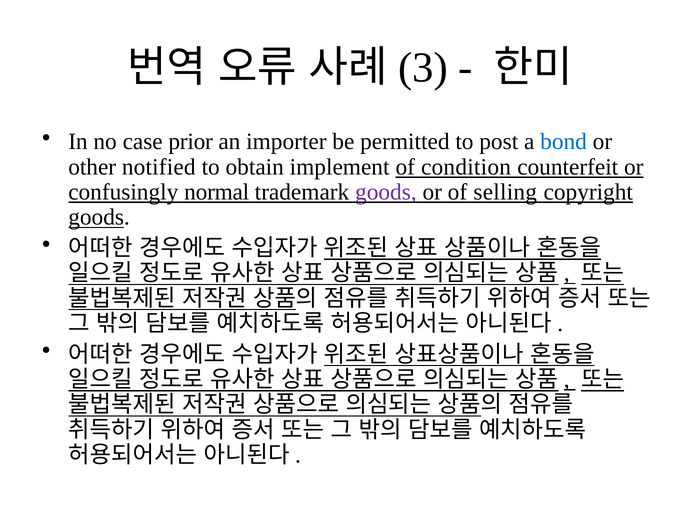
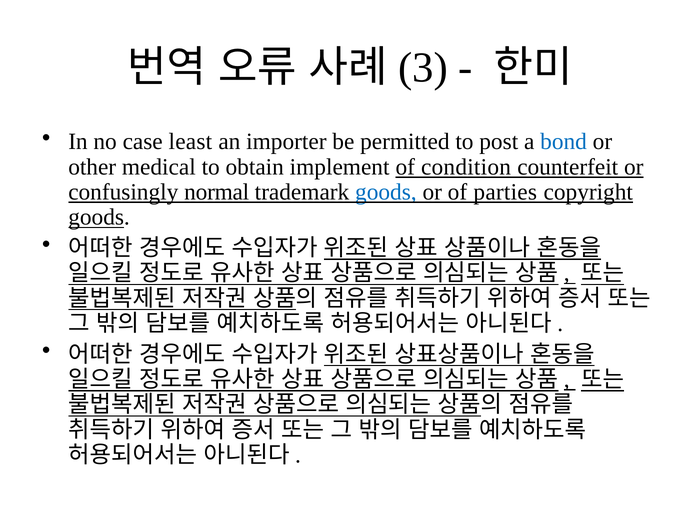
prior: prior -> least (190, 142)
notified: notified -> medical (159, 167)
goods colour: purple -> blue (386, 192)
selling: selling -> parties (505, 192)
